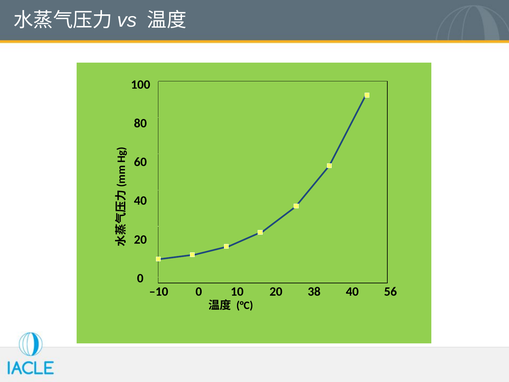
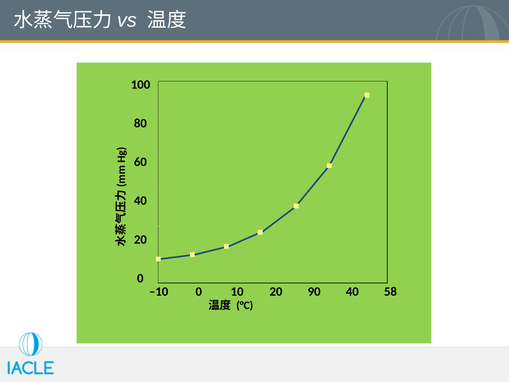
38: 38 -> 90 (314, 291)
56: 56 -> 58 (390, 291)
